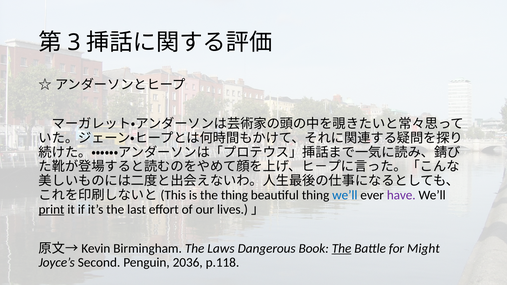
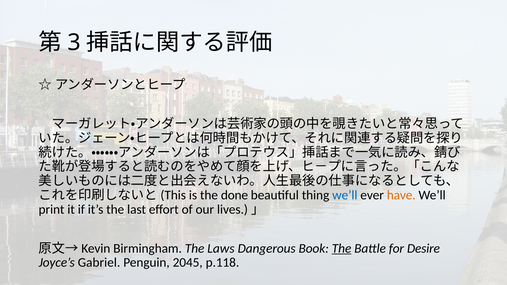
the thing: thing -> done (234, 195)
have colour: purple -> orange (401, 195)
print underline: present -> none (52, 209)
Might: Might -> Desire (423, 249)
Second: Second -> Gabriel (99, 263)
2036: 2036 -> 2045 (188, 263)
